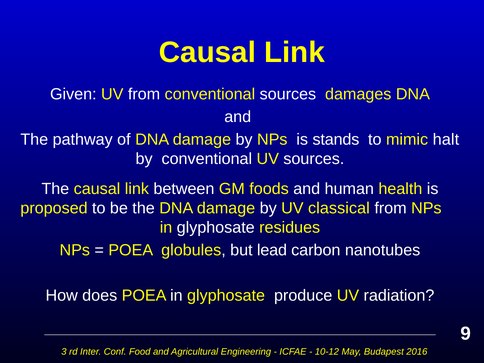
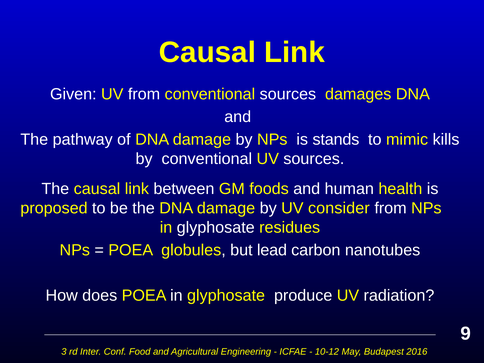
halt: halt -> kills (446, 139)
classical: classical -> consider (339, 208)
